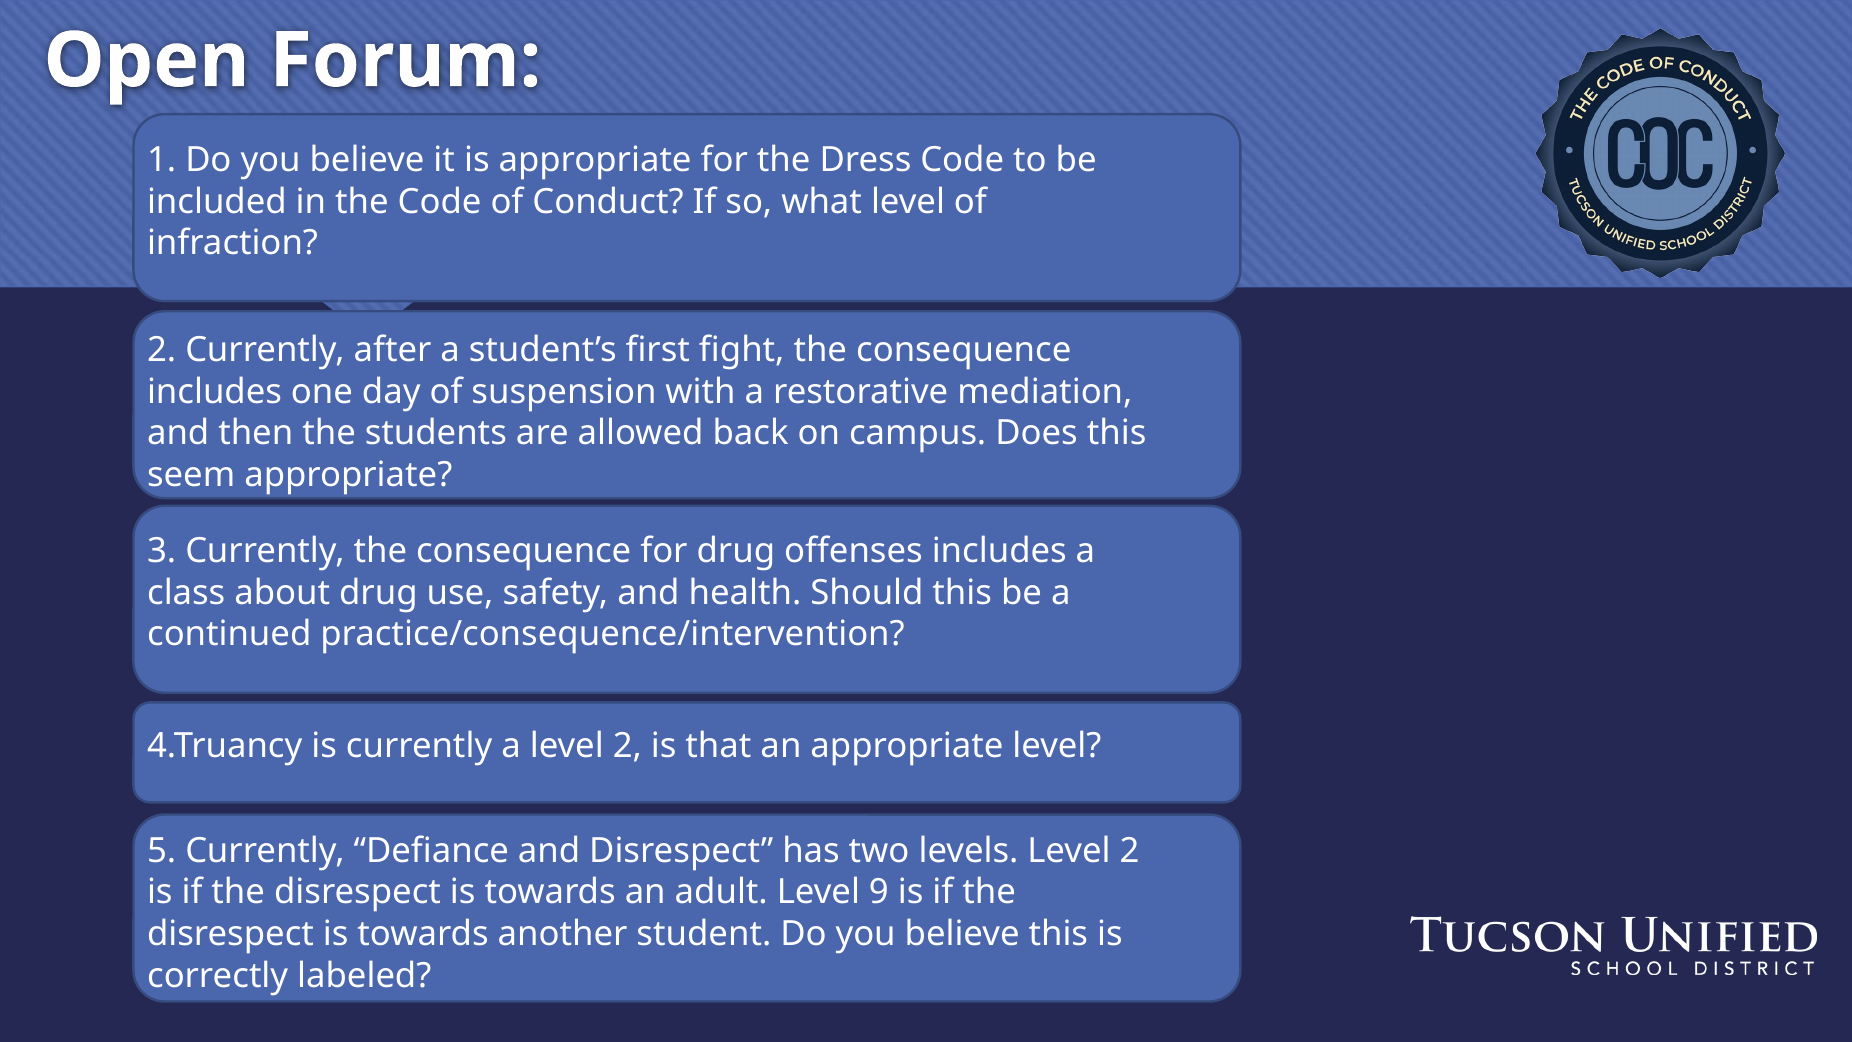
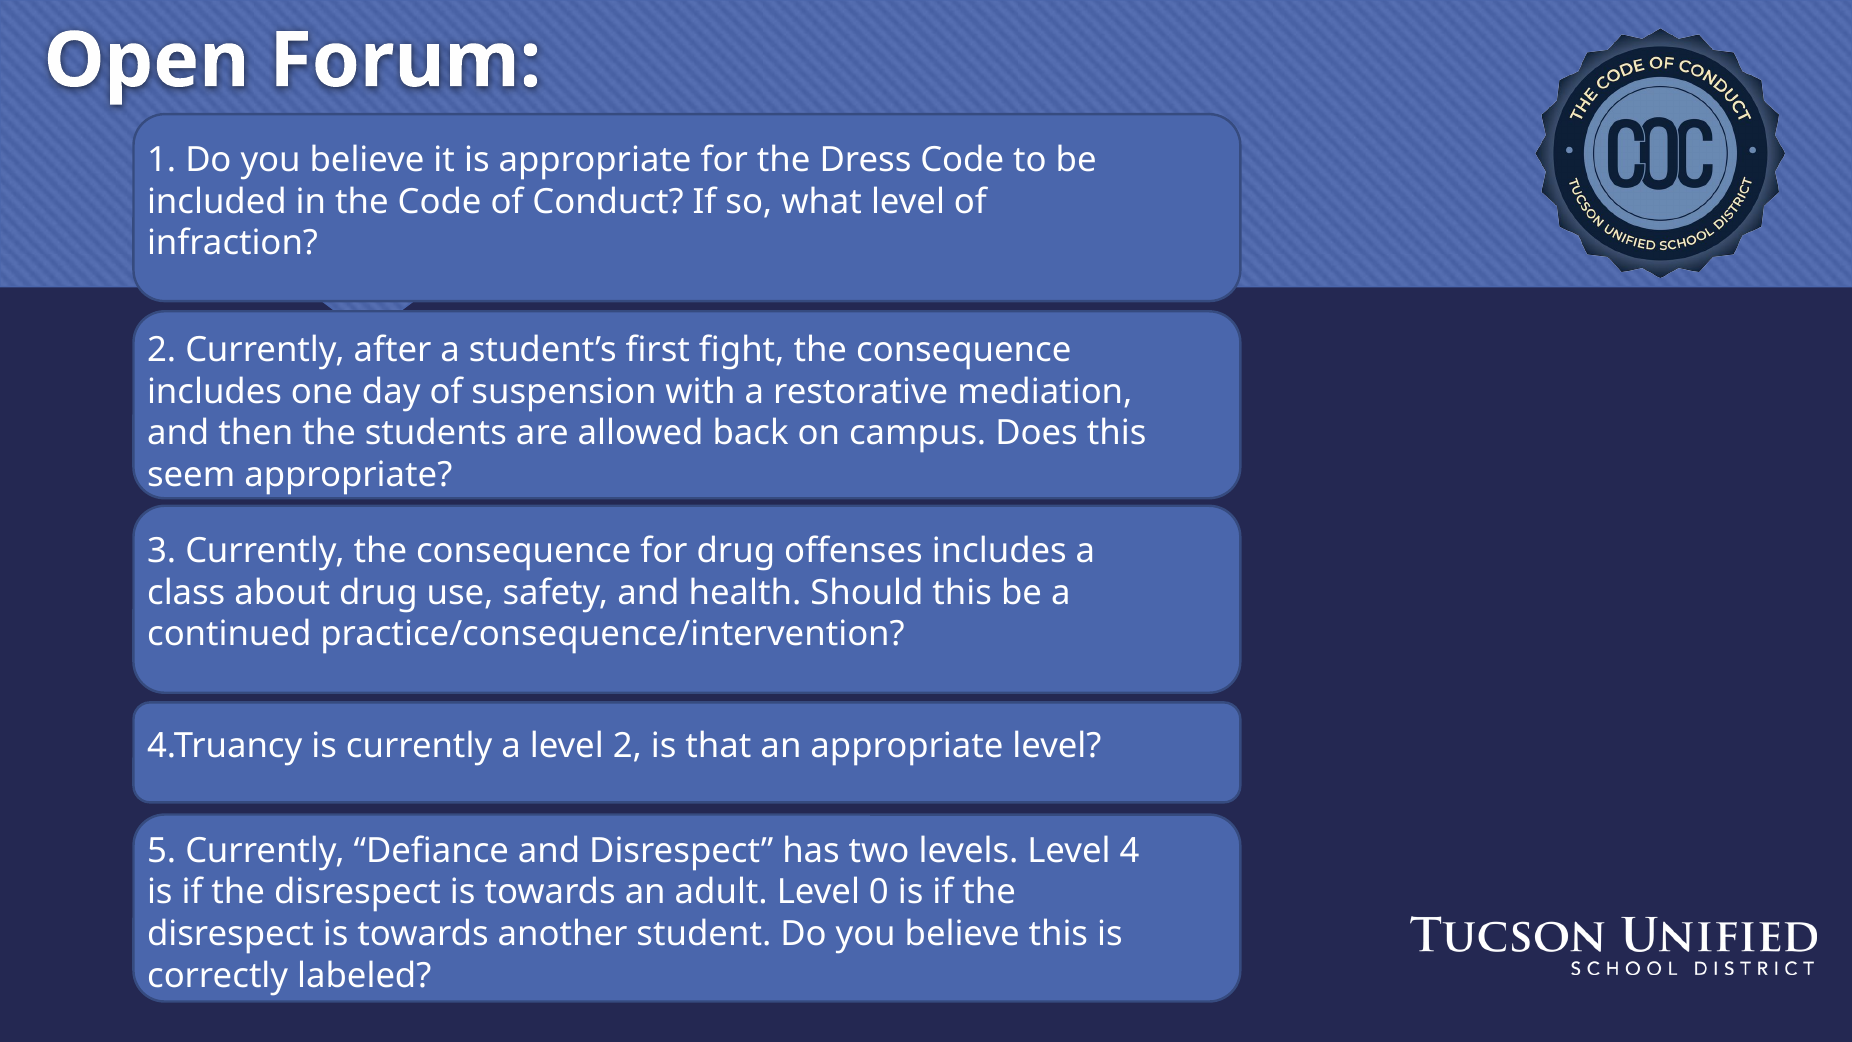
levels Level 2: 2 -> 4 (1130, 851)
9: 9 -> 0 (879, 892)
